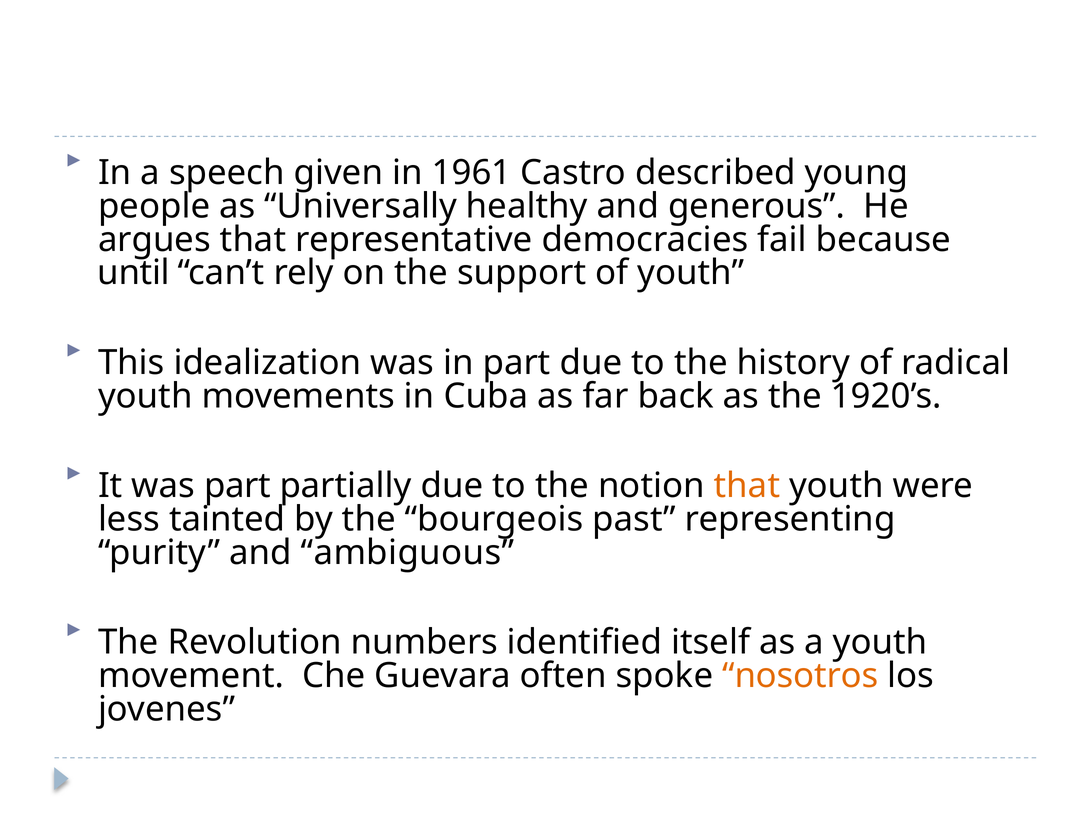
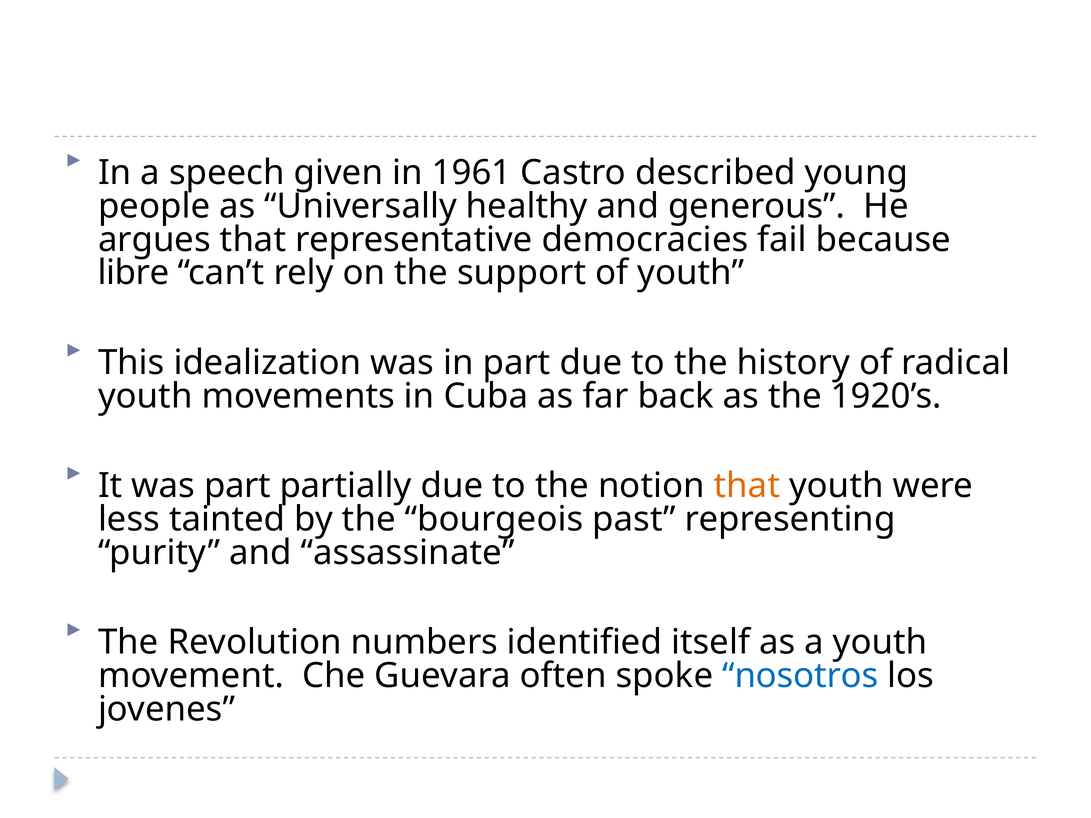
until: until -> libre (134, 273)
ambiguous: ambiguous -> assassinate (408, 553)
nosotros colour: orange -> blue (800, 676)
